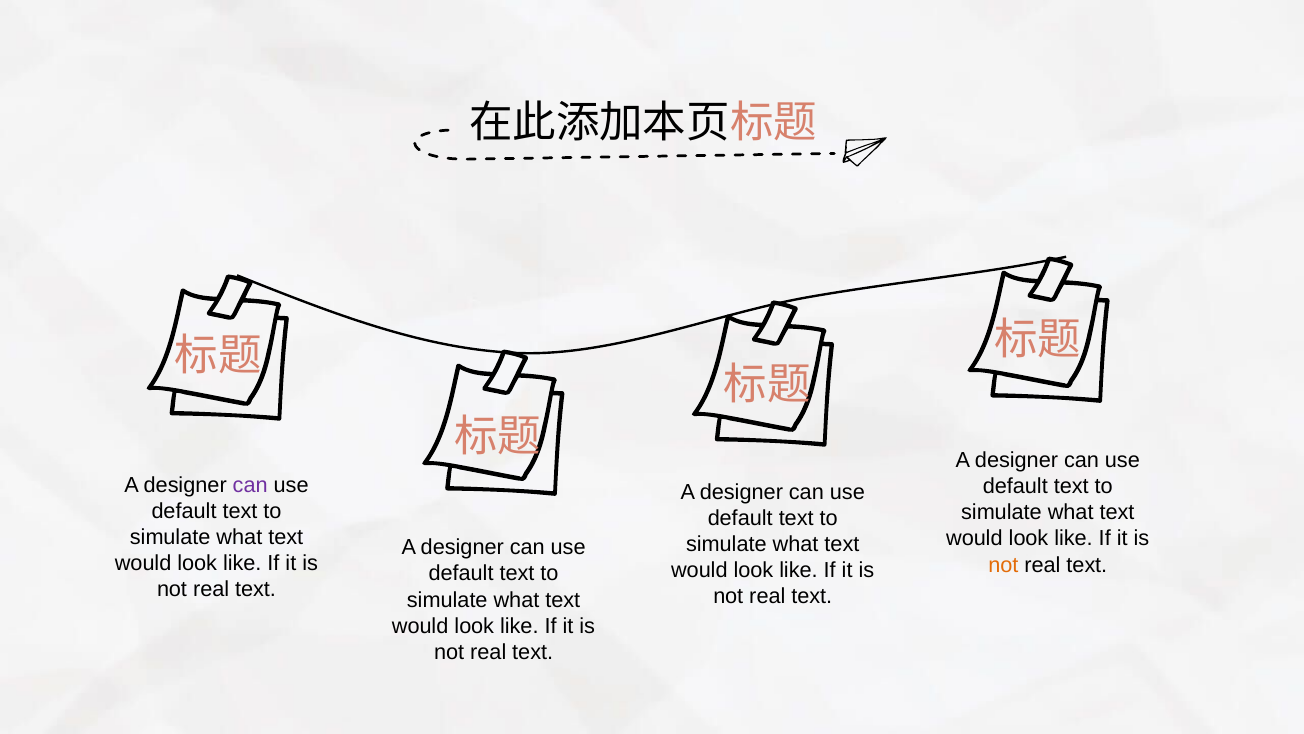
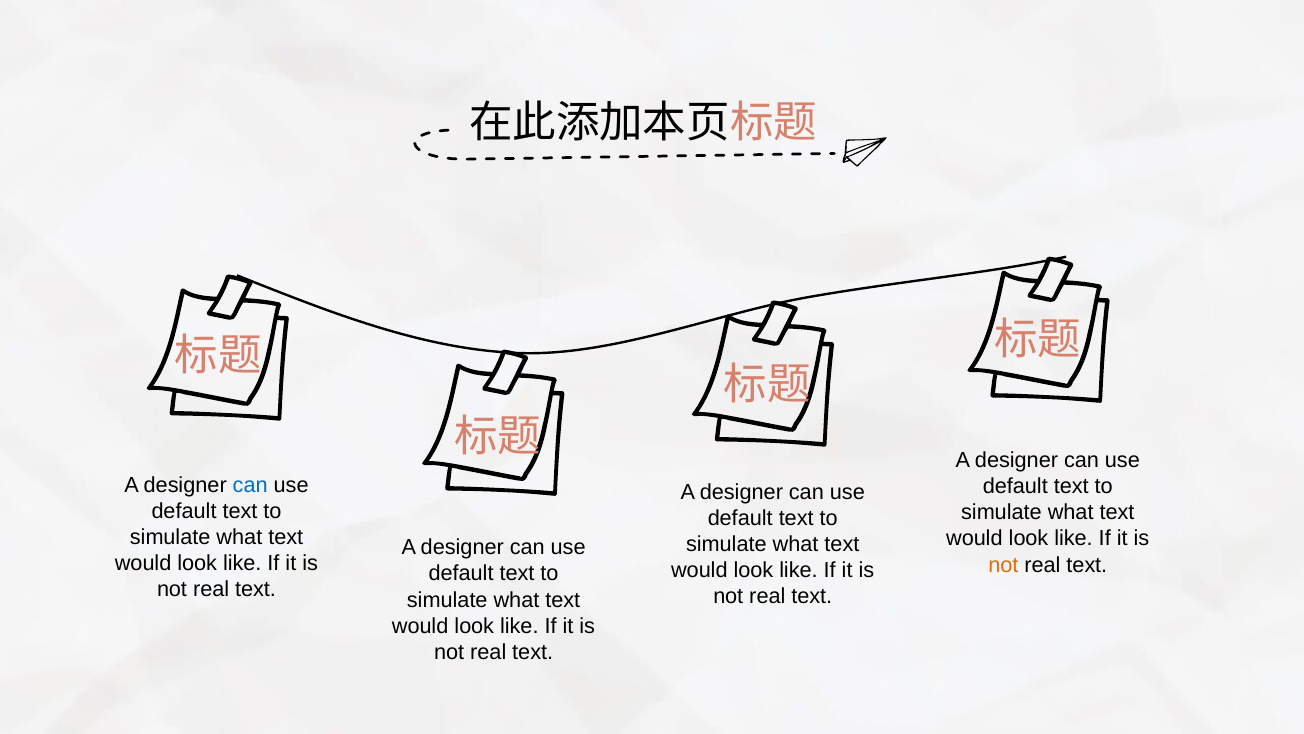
can colour: purple -> blue (250, 485)
